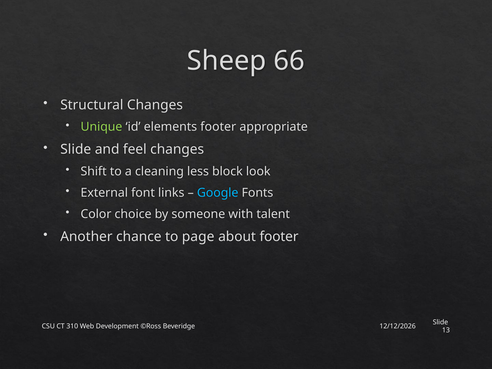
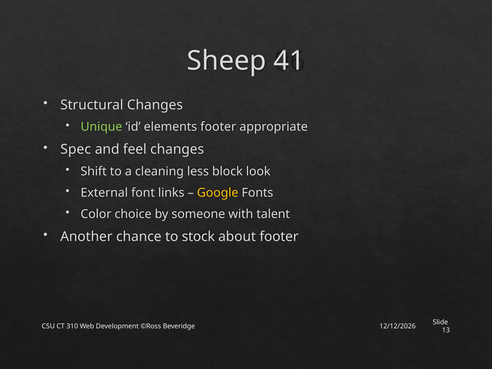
66: 66 -> 41 (289, 61)
Slide: Slide -> Spec (76, 149)
Google colour: light blue -> yellow (218, 193)
page: page -> stock (198, 237)
